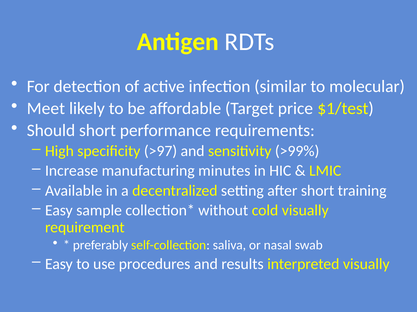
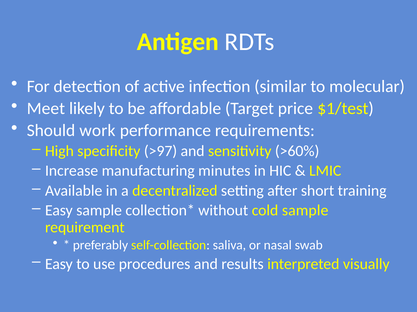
Should short: short -> work (97, 131)
>99%: >99% -> >60% (297, 151)
cold visually: visually -> sample (305, 211)
